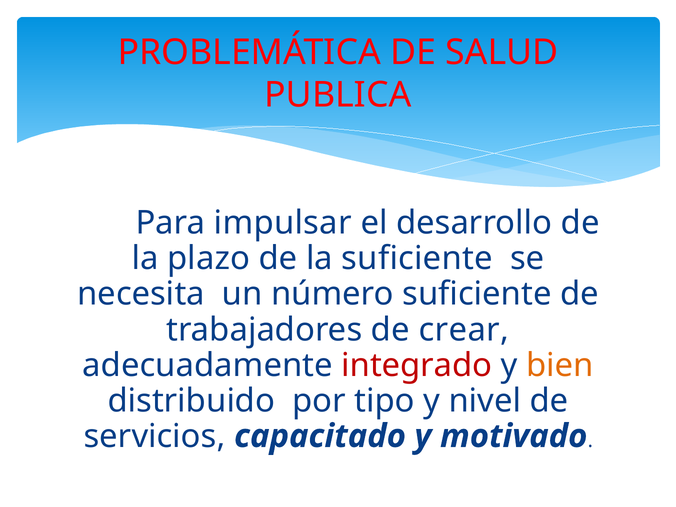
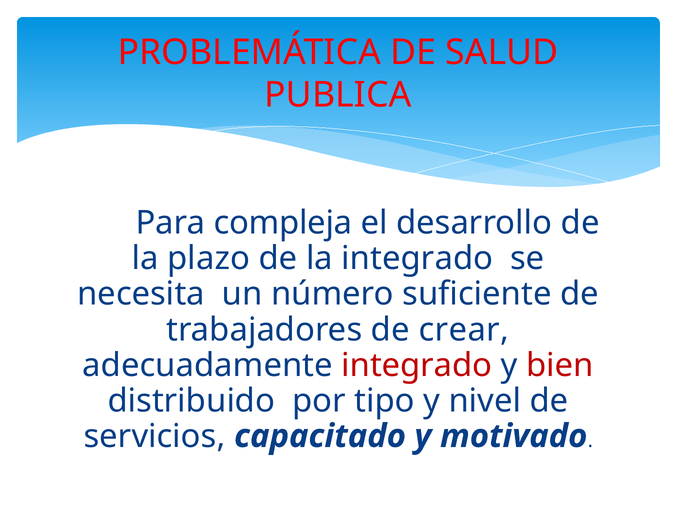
impulsar: impulsar -> compleja (283, 223)
la suficiente: suficiente -> integrado (417, 259)
bien colour: orange -> red (560, 365)
